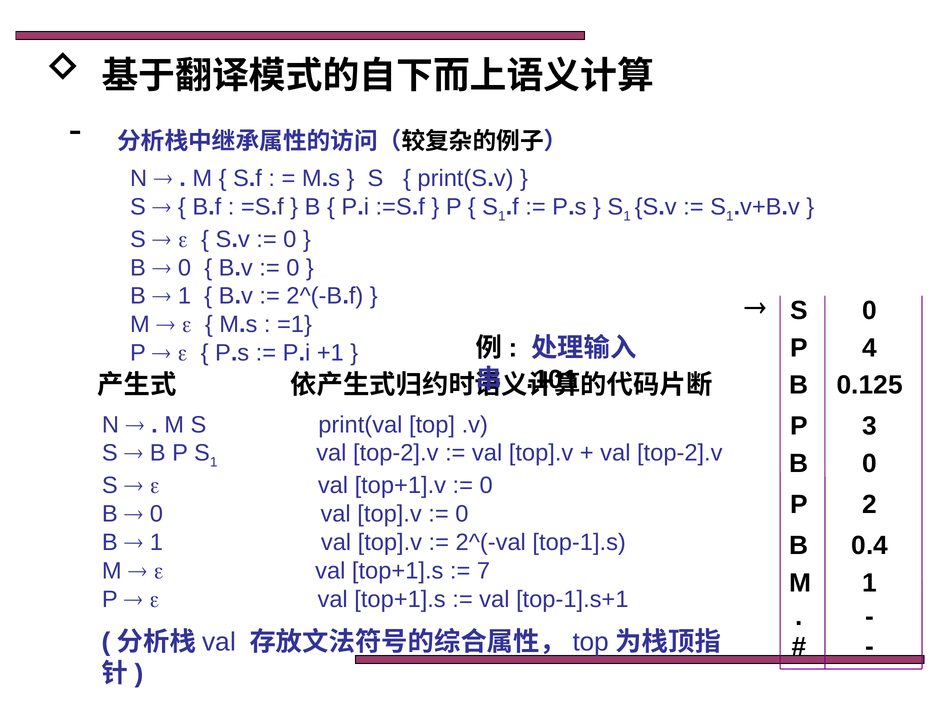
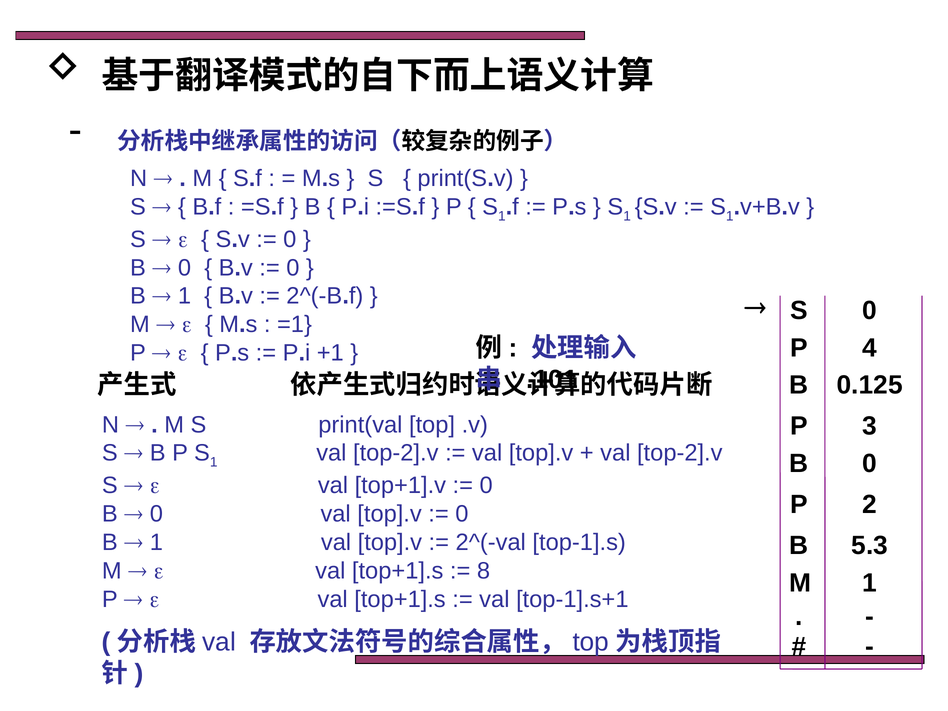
0.4: 0.4 -> 5.3 (870, 546)
7: 7 -> 8 (484, 571)
